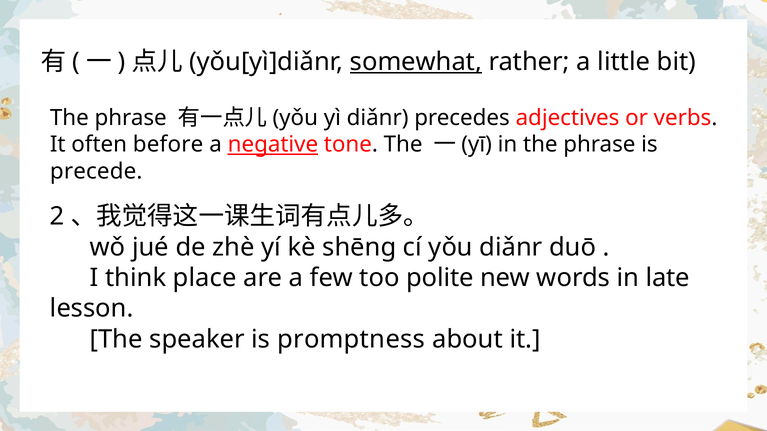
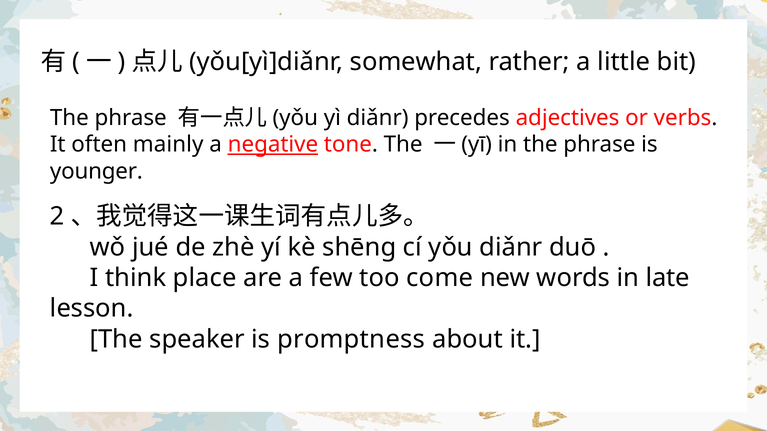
somewhat underline: present -> none (416, 62)
before: before -> mainly (168, 145)
precede: precede -> younger (96, 172)
polite: polite -> come (440, 278)
